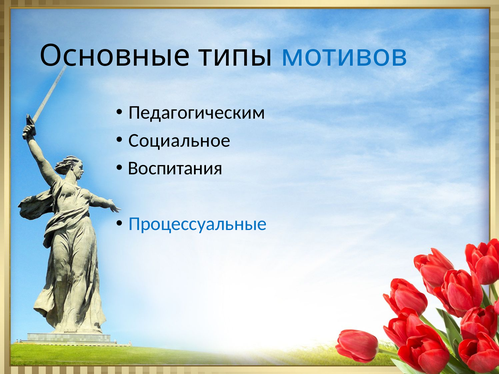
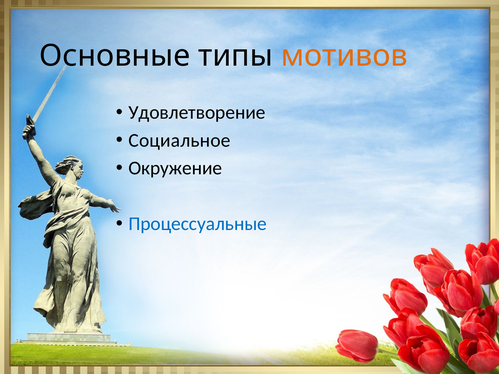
мотивов colour: blue -> orange (344, 56)
Педагогическим: Педагогическим -> Удовлетворение (197, 112)
Воспитания: Воспитания -> Окружение (175, 168)
